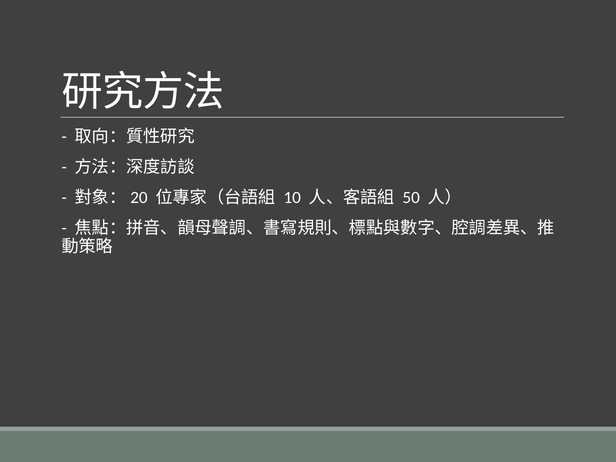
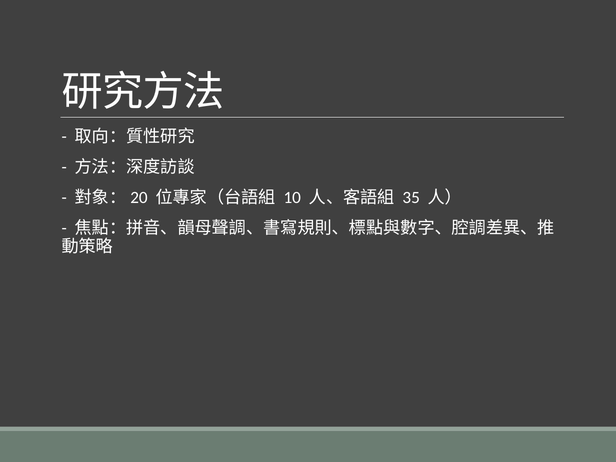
50: 50 -> 35 (411, 197)
